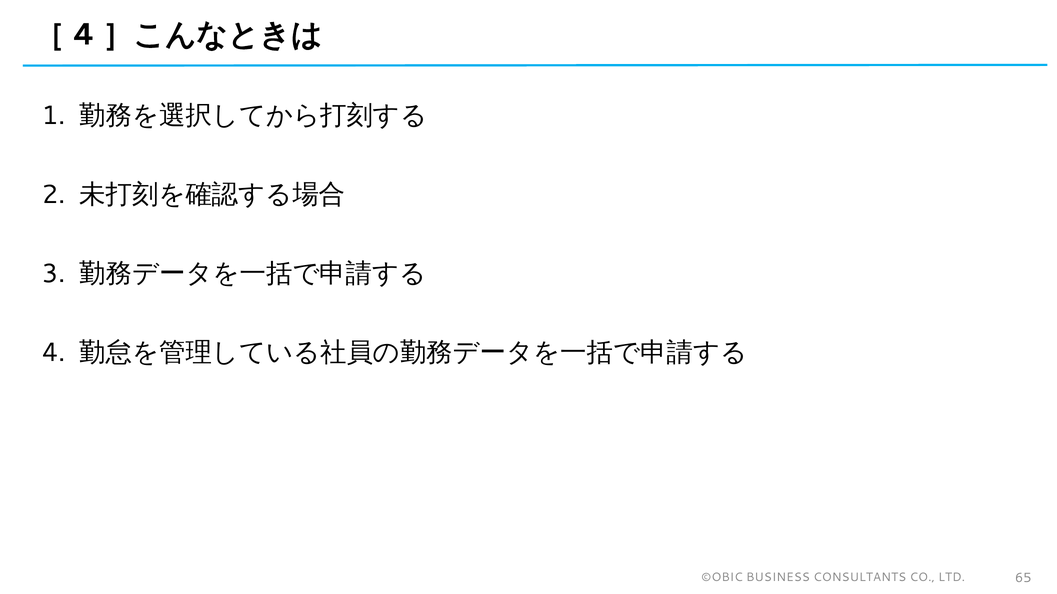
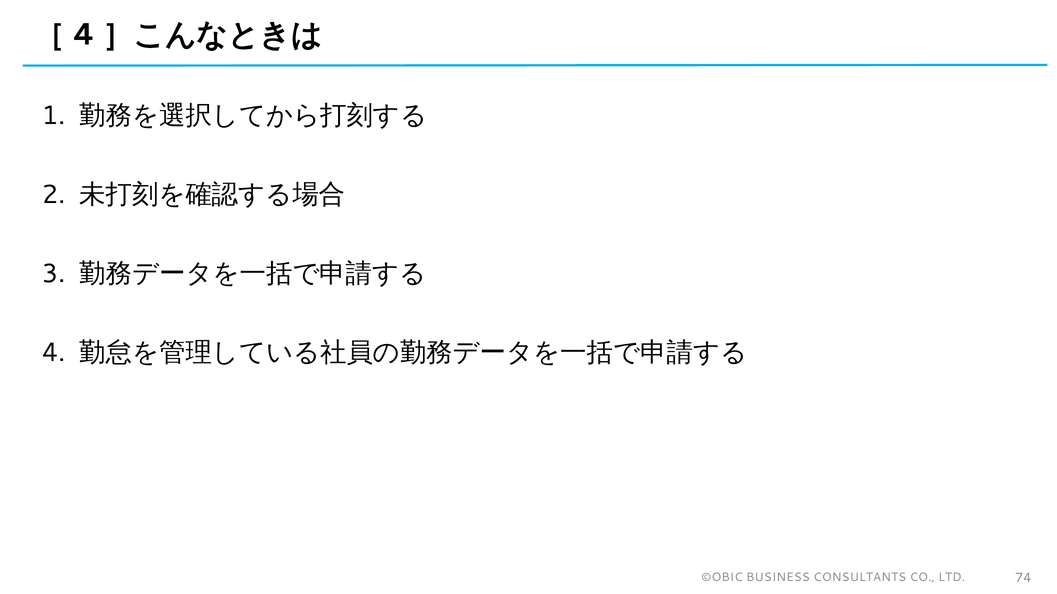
65: 65 -> 74 (1023, 578)
